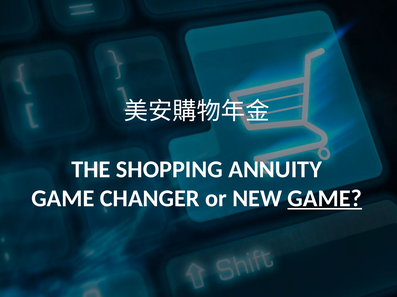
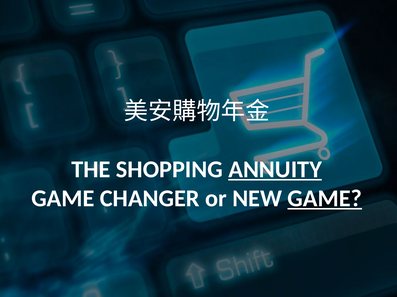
ANNUITY underline: none -> present (275, 170)
